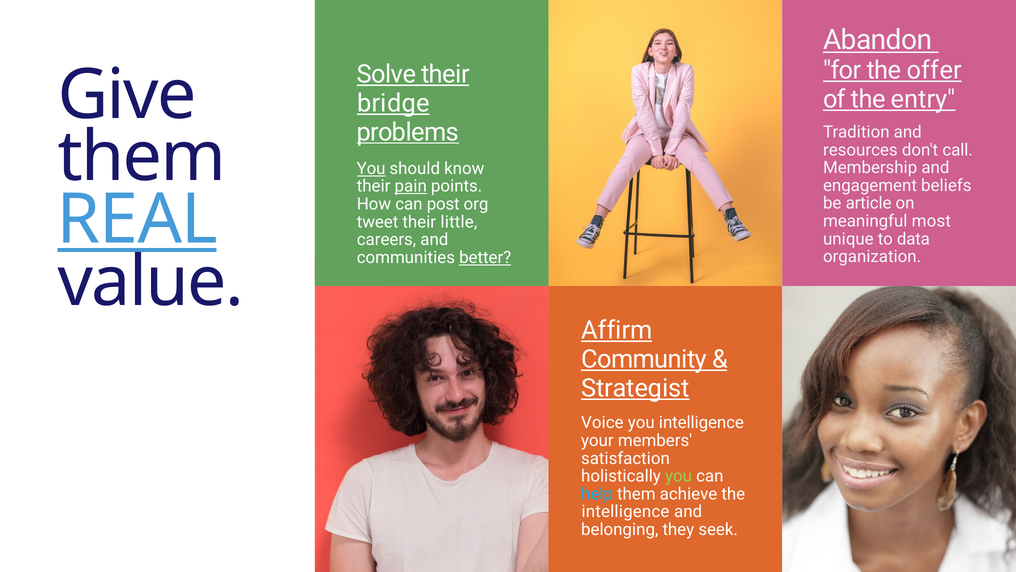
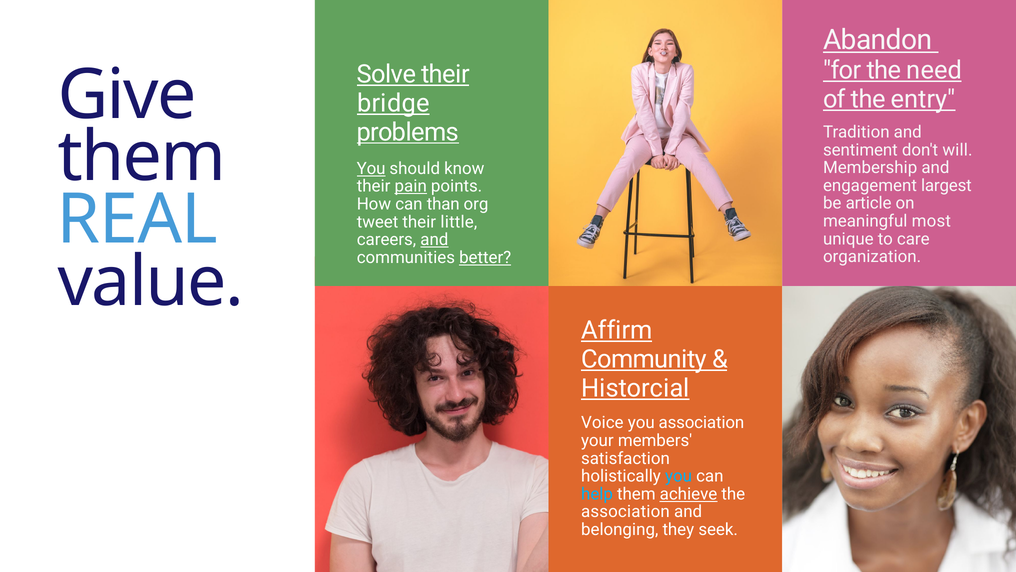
offer: offer -> need (934, 70)
resources: resources -> sentiment (860, 150)
call: call -> will (957, 150)
beliefs: beliefs -> largest (946, 185)
post: post -> than (443, 204)
REAL underline: present -> none (137, 220)
data: data -> care (913, 239)
and underline: none -> present (434, 240)
Strategist: Strategist -> Historcial (635, 388)
you intelligence: intelligence -> association (701, 422)
you colour: light green -> light blue (678, 476)
achieve underline: none -> present (689, 494)
intelligence: intelligence -> association (625, 511)
